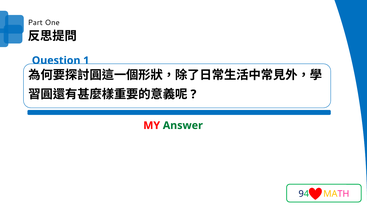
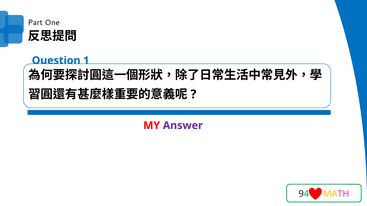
Answer colour: green -> purple (183, 126)
